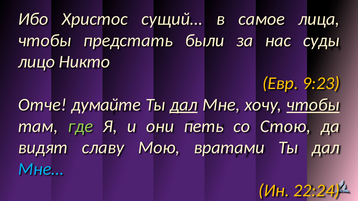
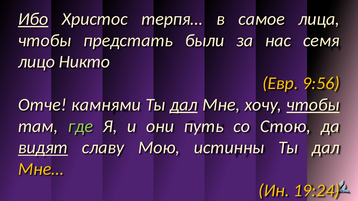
Ибо underline: none -> present (33, 19)
сущий…: сущий… -> терпя… (172, 19)
суды: суды -> семя (321, 40)
9:23: 9:23 -> 9:56 (321, 83)
думайте: думайте -> камнями (106, 105)
петь: петь -> путь (204, 126)
видят underline: none -> present (43, 148)
вратами: вратами -> истинны (229, 148)
Мне… colour: light blue -> yellow (41, 169)
22:24: 22:24 -> 19:24 (317, 191)
